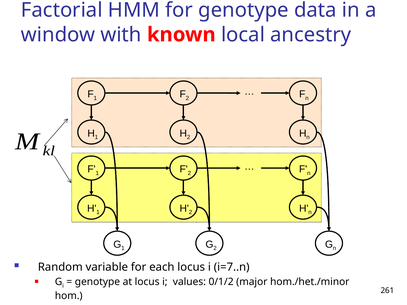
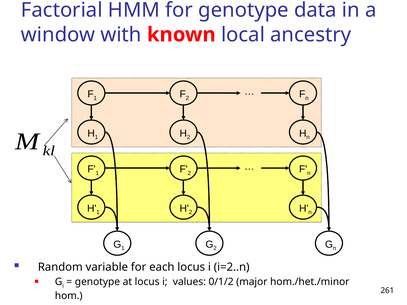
i=7..n: i=7..n -> i=2..n (232, 267)
